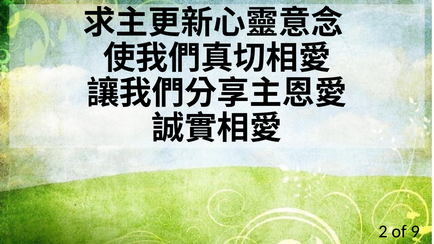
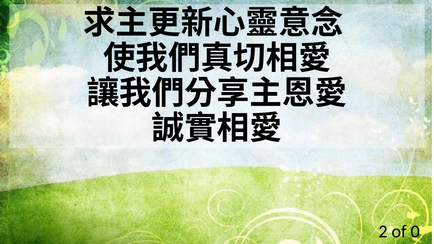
9: 9 -> 0 (415, 232)
